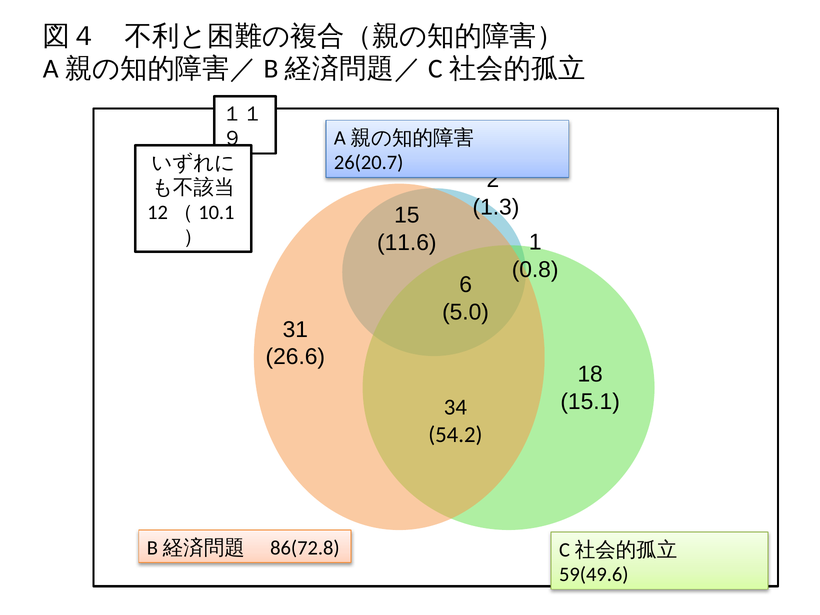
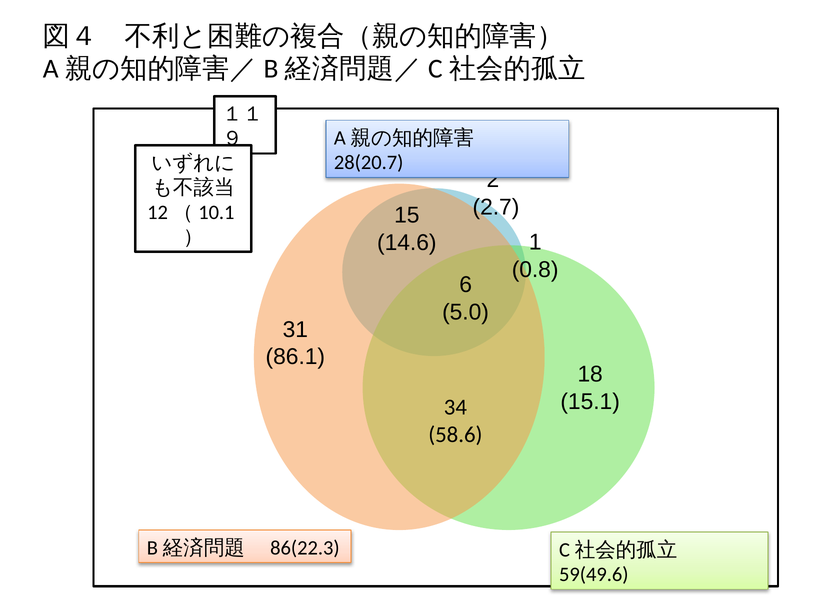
26(20.7: 26(20.7 -> 28(20.7 (369, 163)
1.3: 1.3 -> 2.7 (496, 207)
11.6: 11.6 -> 14.6 (407, 243)
26.6: 26.6 -> 86.1 (295, 357)
54.2: 54.2 -> 58.6 (455, 435)
86(72.8: 86(72.8 -> 86(22.3 (305, 548)
